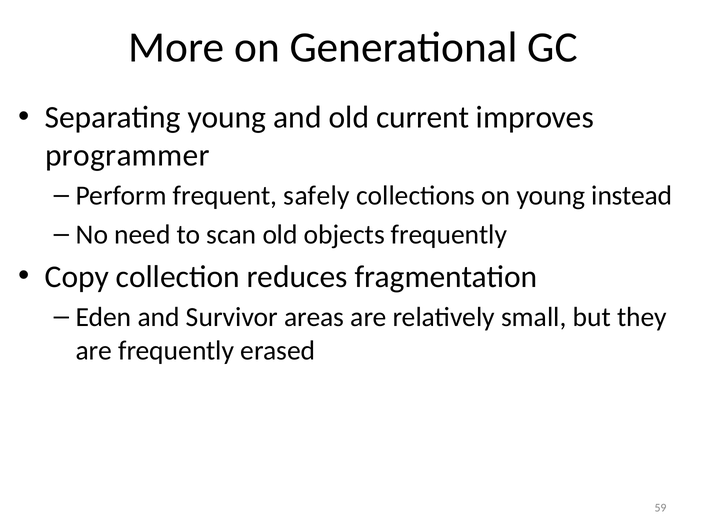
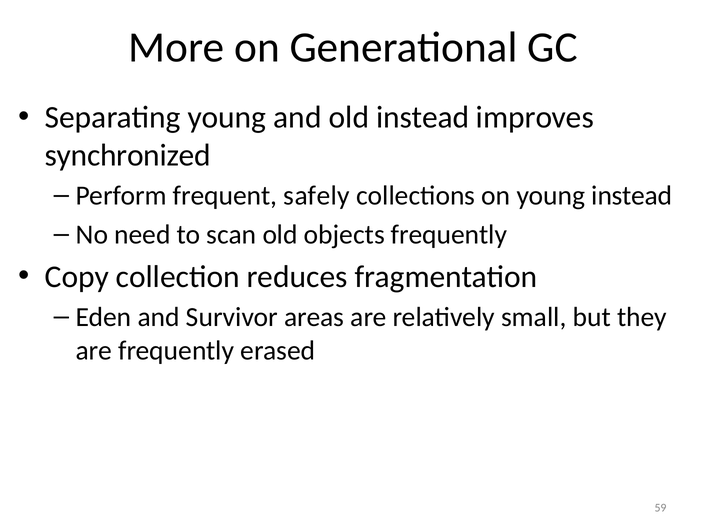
old current: current -> instead (423, 117)
programmer: programmer -> synchronized (128, 155)
